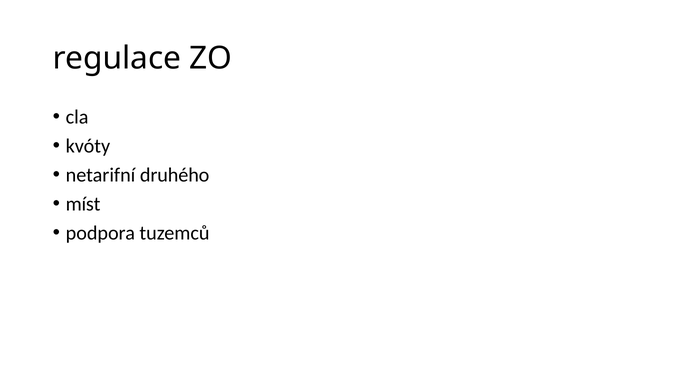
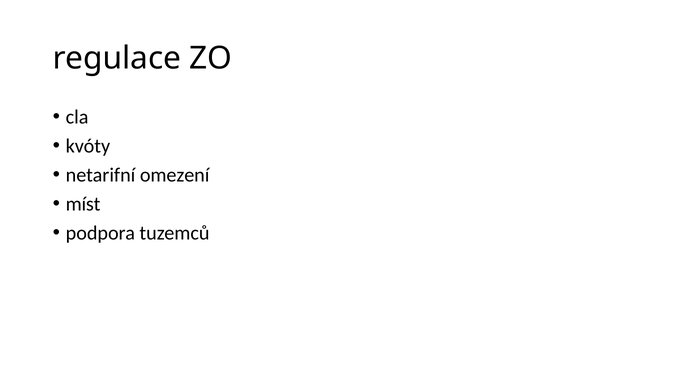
druhého: druhého -> omezení (175, 175)
